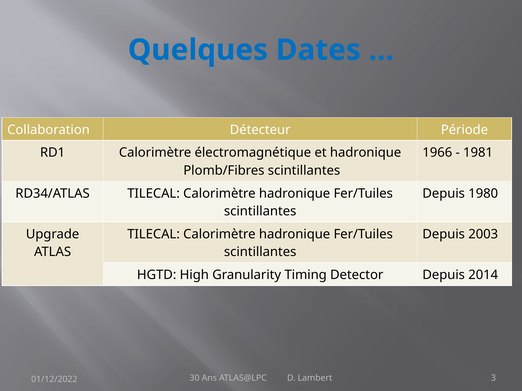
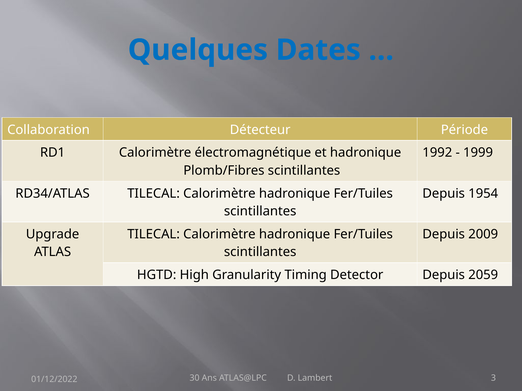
1966: 1966 -> 1992 (437, 153)
1981: 1981 -> 1999 (478, 153)
1980: 1980 -> 1954 (483, 194)
2003: 2003 -> 2009 (483, 234)
2014: 2014 -> 2059 (483, 275)
